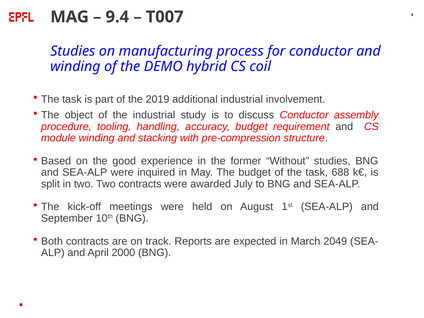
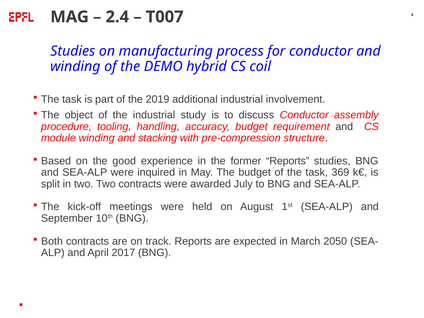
9.4: 9.4 -> 2.4 (117, 17)
former Without: Without -> Reports (288, 161)
688: 688 -> 369 (340, 172)
2049: 2049 -> 2050 (335, 241)
2000: 2000 -> 2017 (123, 253)
